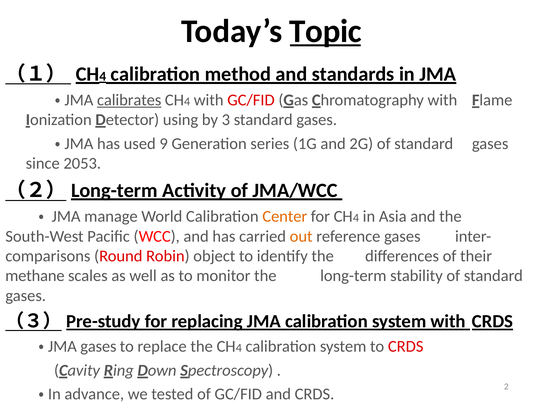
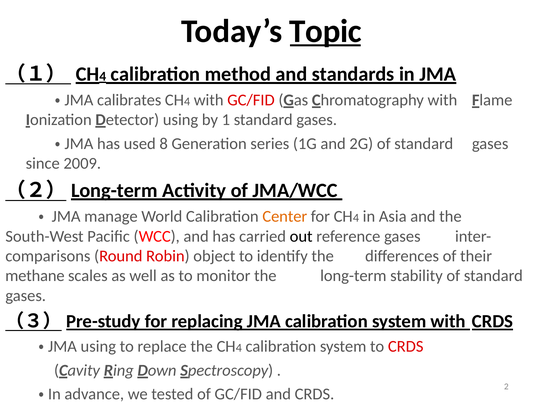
calibrates underline: present -> none (129, 100)
3: 3 -> 1 (226, 120)
9: 9 -> 8 (164, 144)
2053: 2053 -> 2009 (82, 164)
out colour: orange -> black (301, 237)
gases: gases -> using (98, 347)
